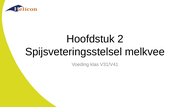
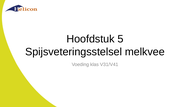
2: 2 -> 5 (120, 39)
